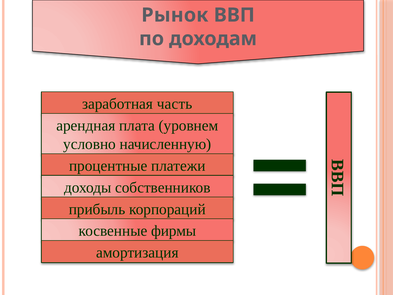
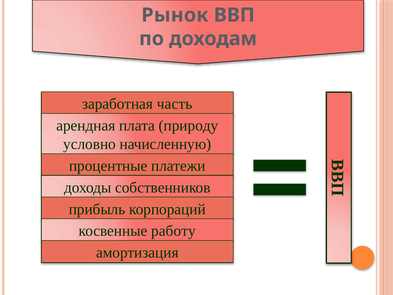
уровнем: уровнем -> природу (188, 126)
фирмы: фирмы -> работу (173, 231)
